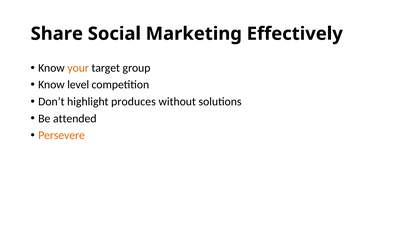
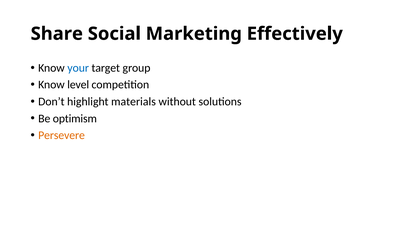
your colour: orange -> blue (78, 68)
produces: produces -> materials (133, 102)
attended: attended -> optimism (75, 119)
